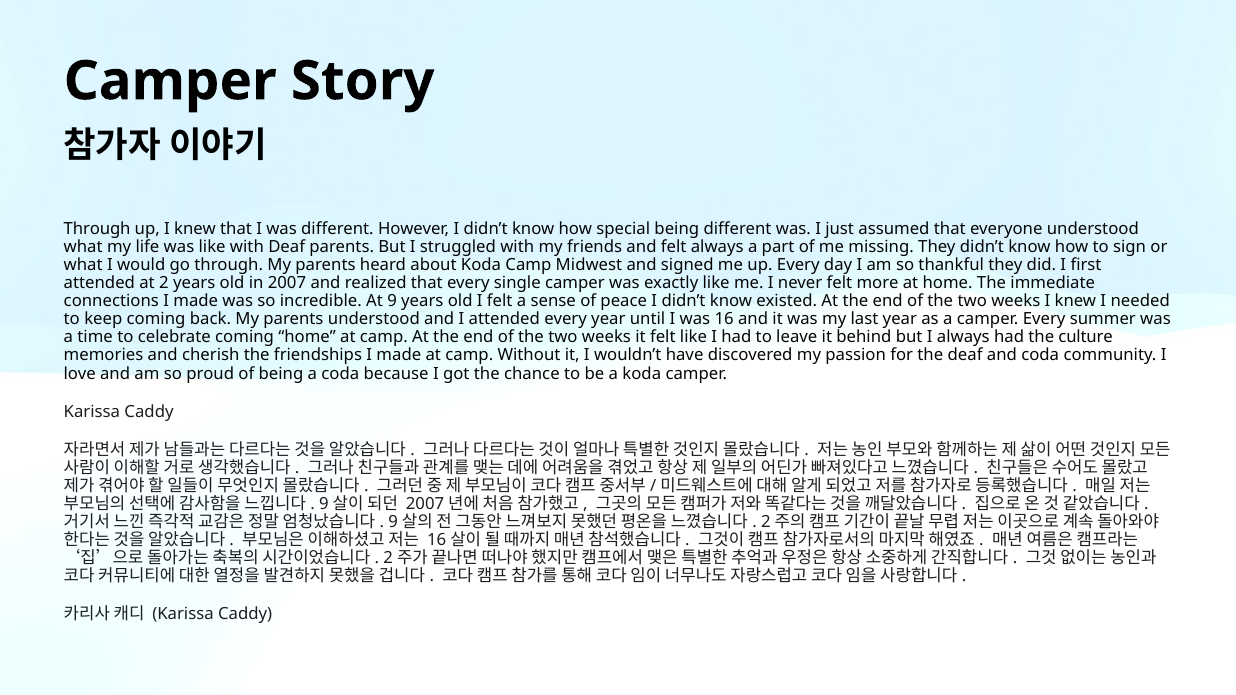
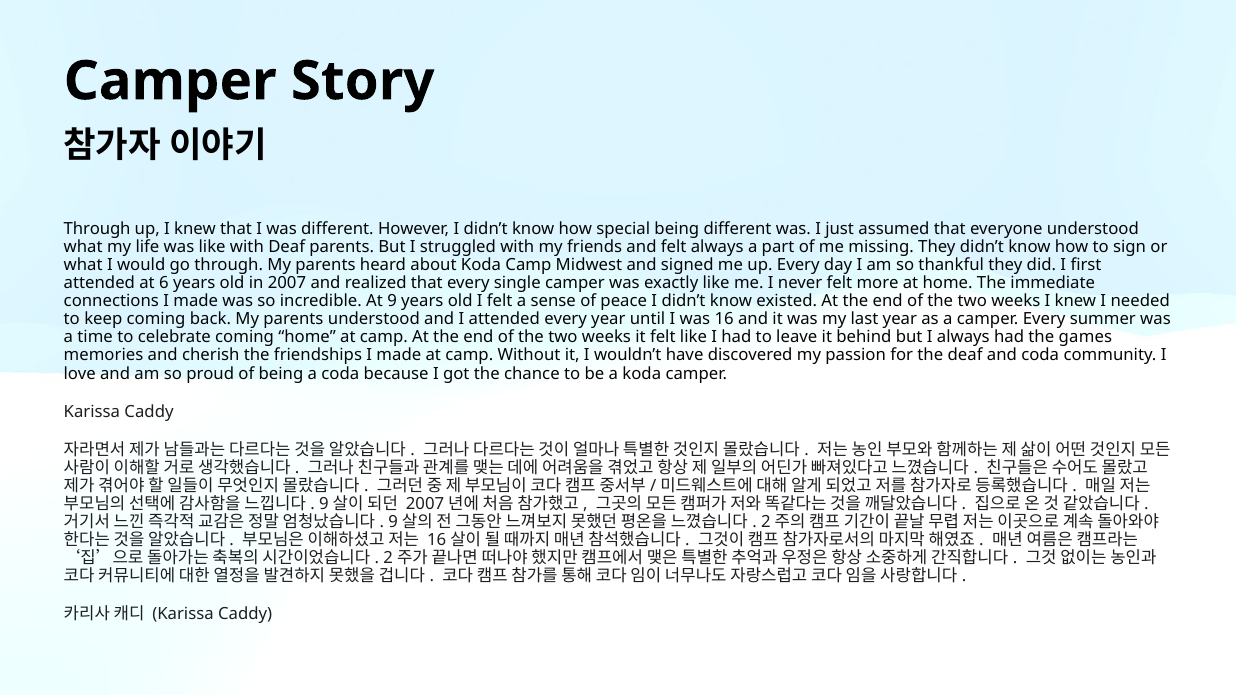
at 2: 2 -> 6 (164, 283)
culture: culture -> games (1085, 338)
